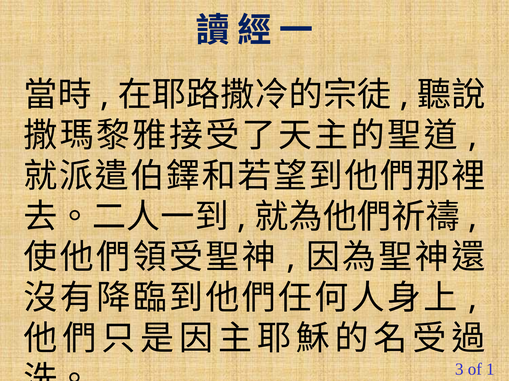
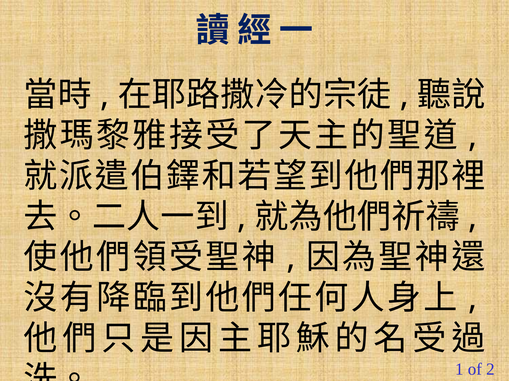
3: 3 -> 1 (459, 370)
1: 1 -> 2 (490, 370)
